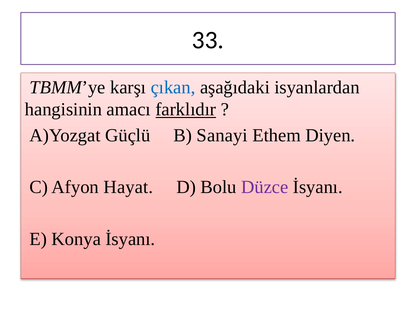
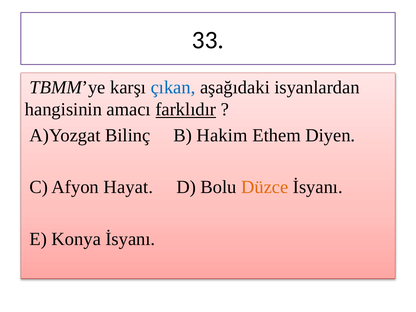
Güçlü: Güçlü -> Bilinç (128, 135)
Sanayi: Sanayi -> Hakim (222, 135)
Düzce colour: purple -> orange (265, 187)
